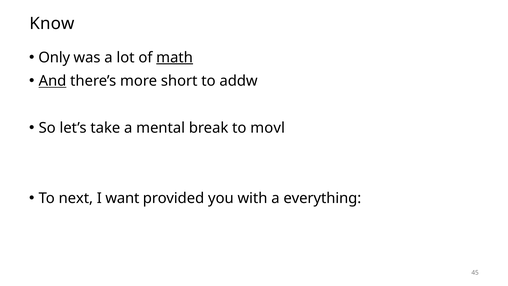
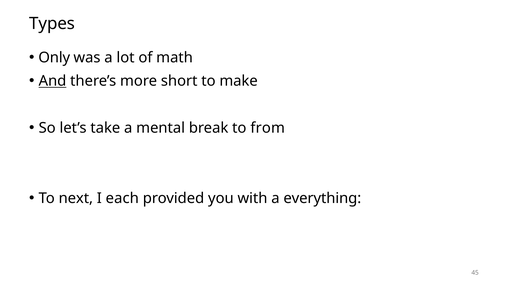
Know: Know -> Types (52, 24)
math underline: present -> none (175, 57)
addw: addw -> make (239, 81)
movl: movl -> from (268, 128)
want: want -> each (122, 198)
